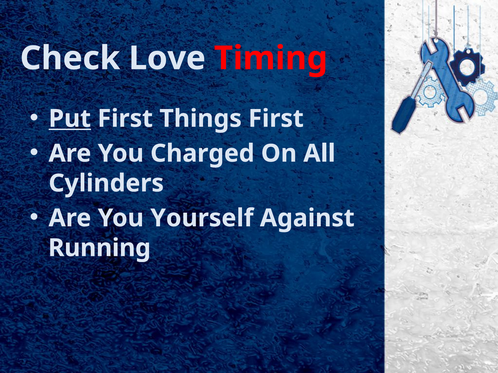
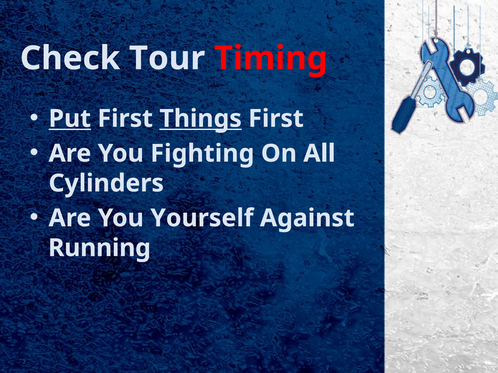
Love: Love -> Tour (167, 58)
Things underline: none -> present (201, 119)
Charged: Charged -> Fighting (202, 154)
